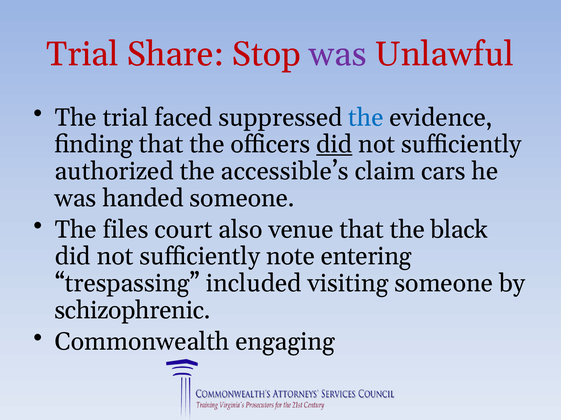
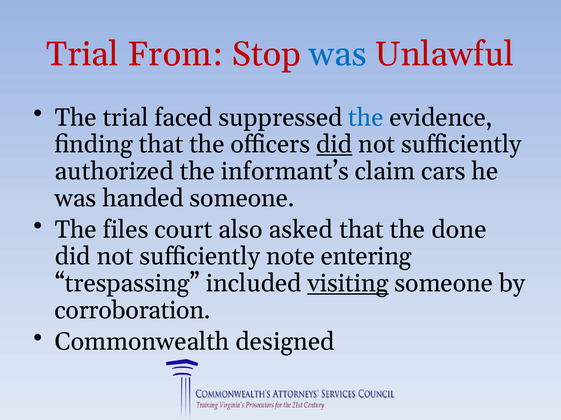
Share: Share -> From (175, 54)
was colour: purple -> blue (338, 54)
accessible’s: accessible’s -> informant’s (285, 172)
venue: venue -> asked (301, 230)
black: black -> done (459, 230)
visiting underline: none -> present (348, 284)
schizophrenic: schizophrenic -> corroboration (133, 311)
engaging: engaging -> designed (285, 342)
